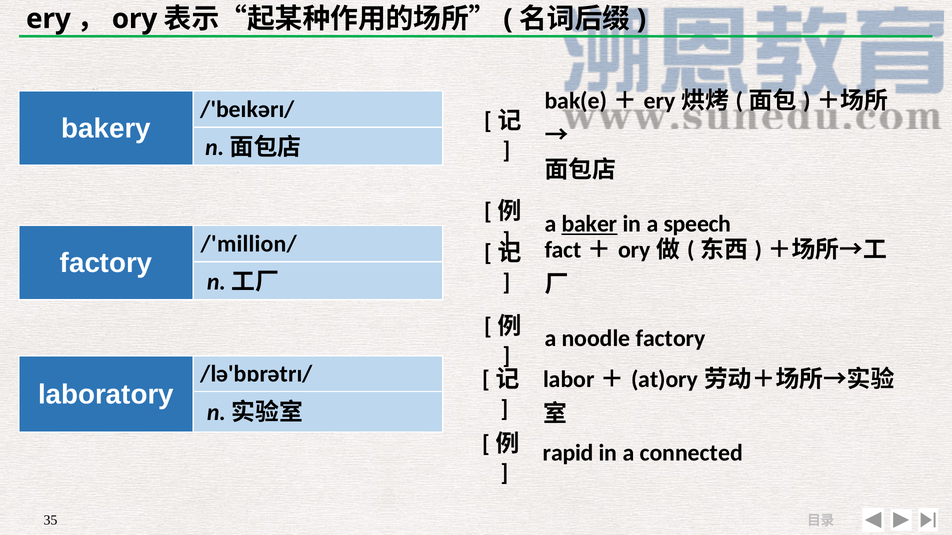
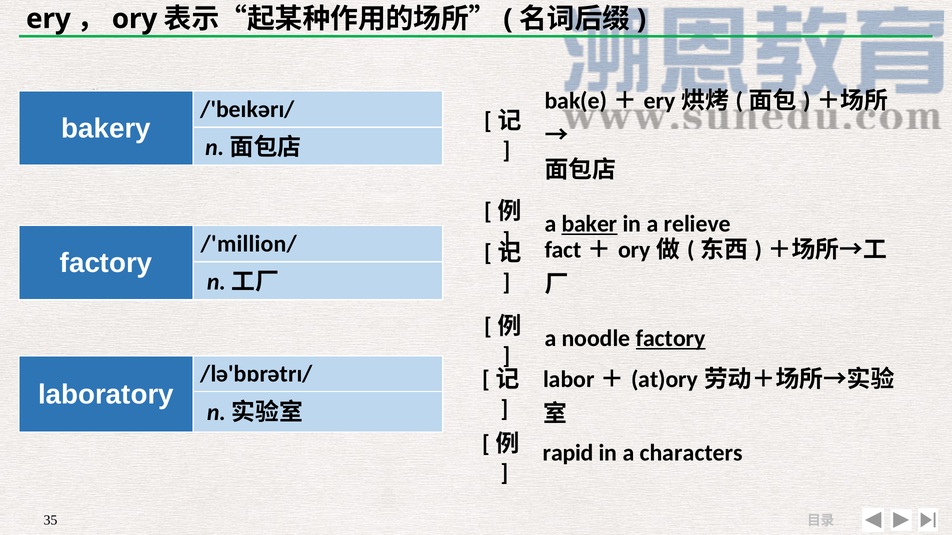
speech: speech -> relieve (697, 224)
factory underline: none -> present (671, 339)
connected: connected -> characters (691, 453)
